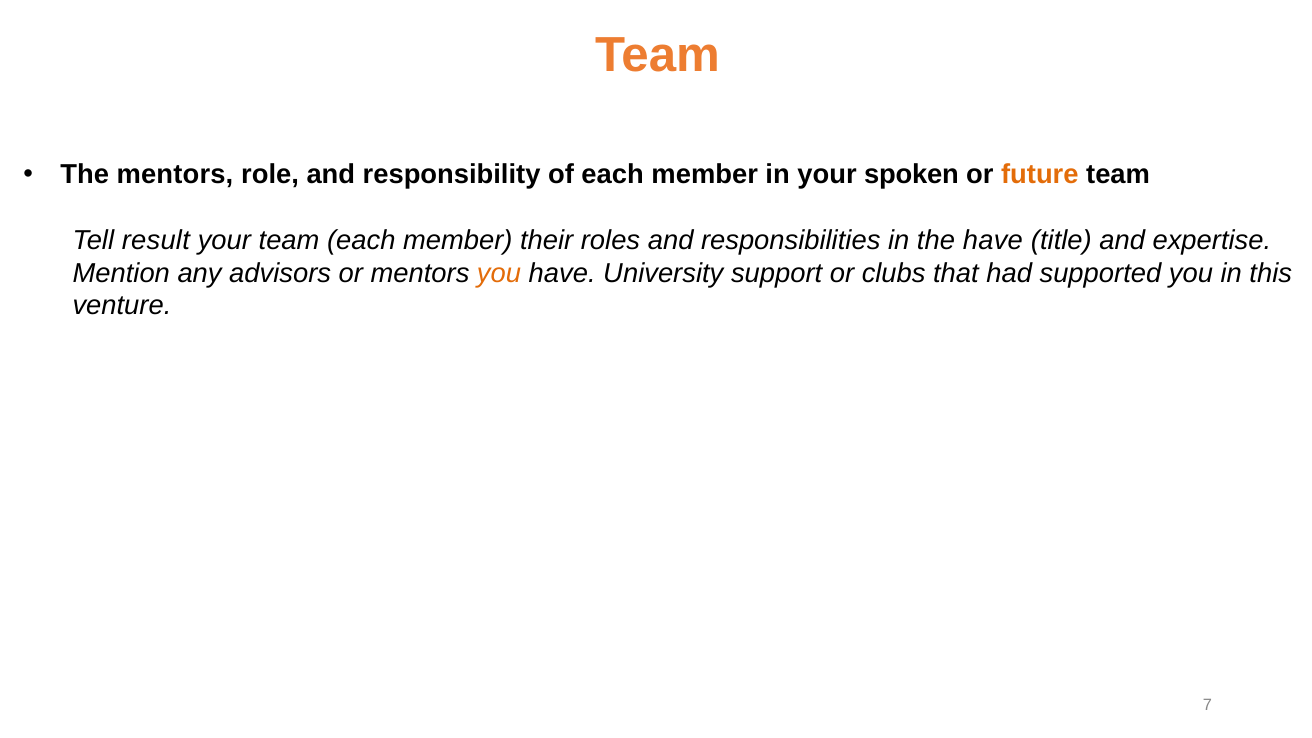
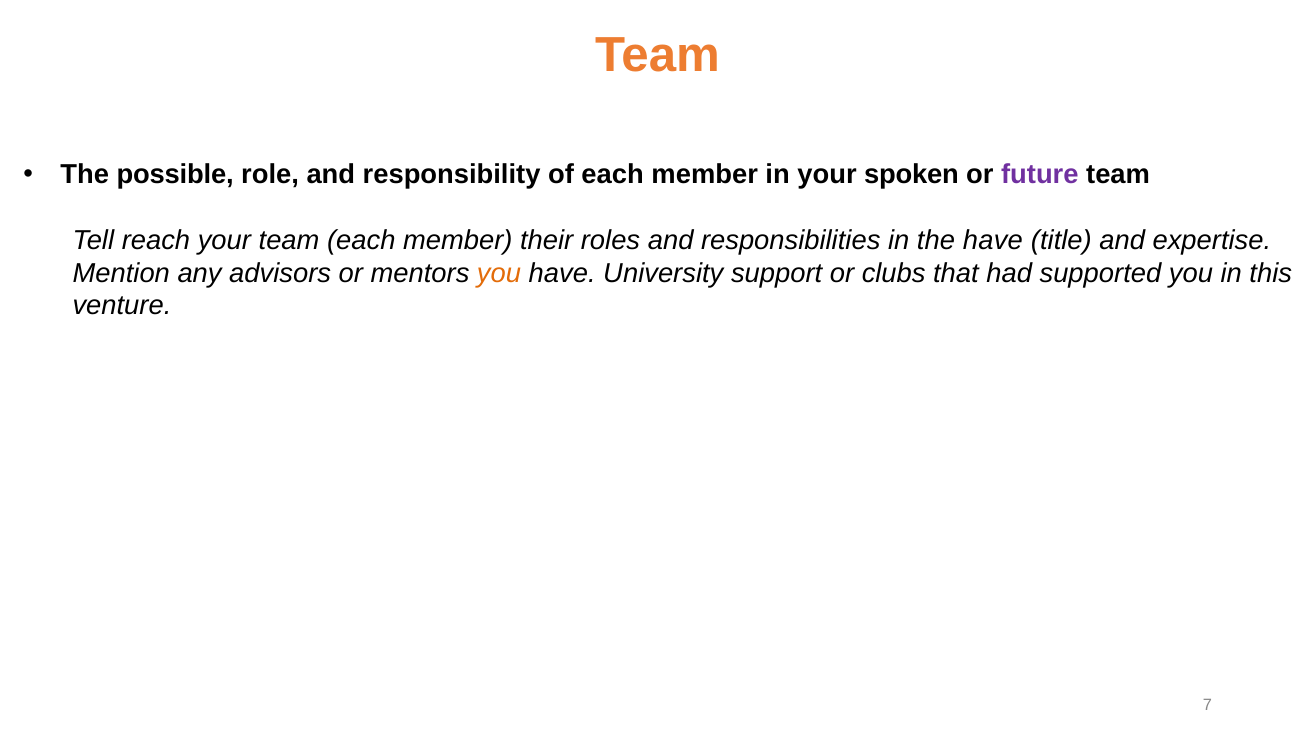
The mentors: mentors -> possible (175, 175)
future colour: orange -> purple (1040, 175)
result: result -> reach (156, 240)
